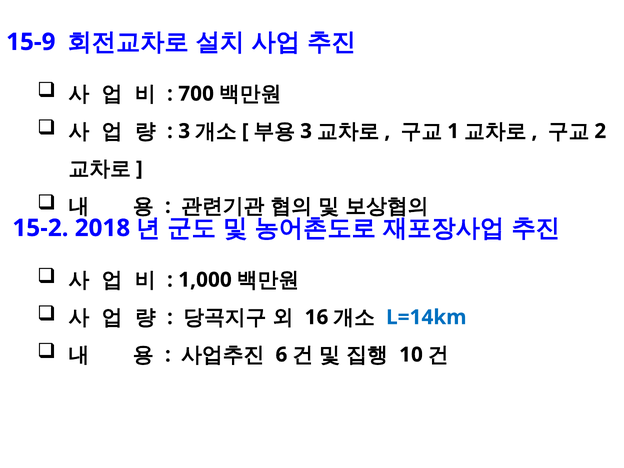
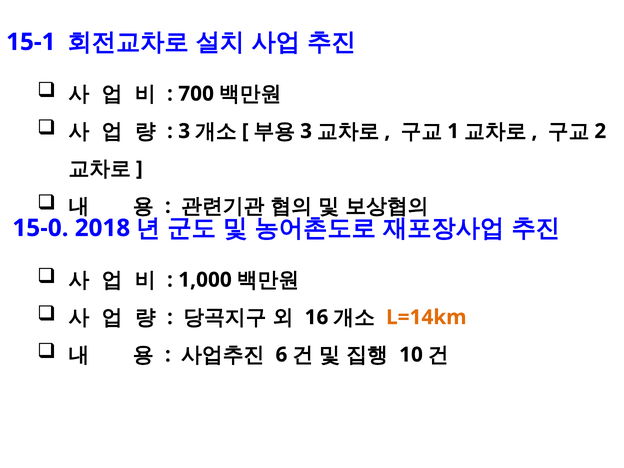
15-9: 15-9 -> 15-1 (31, 42)
15-2: 15-2 -> 15-0 (40, 228)
L=14km colour: blue -> orange (426, 317)
